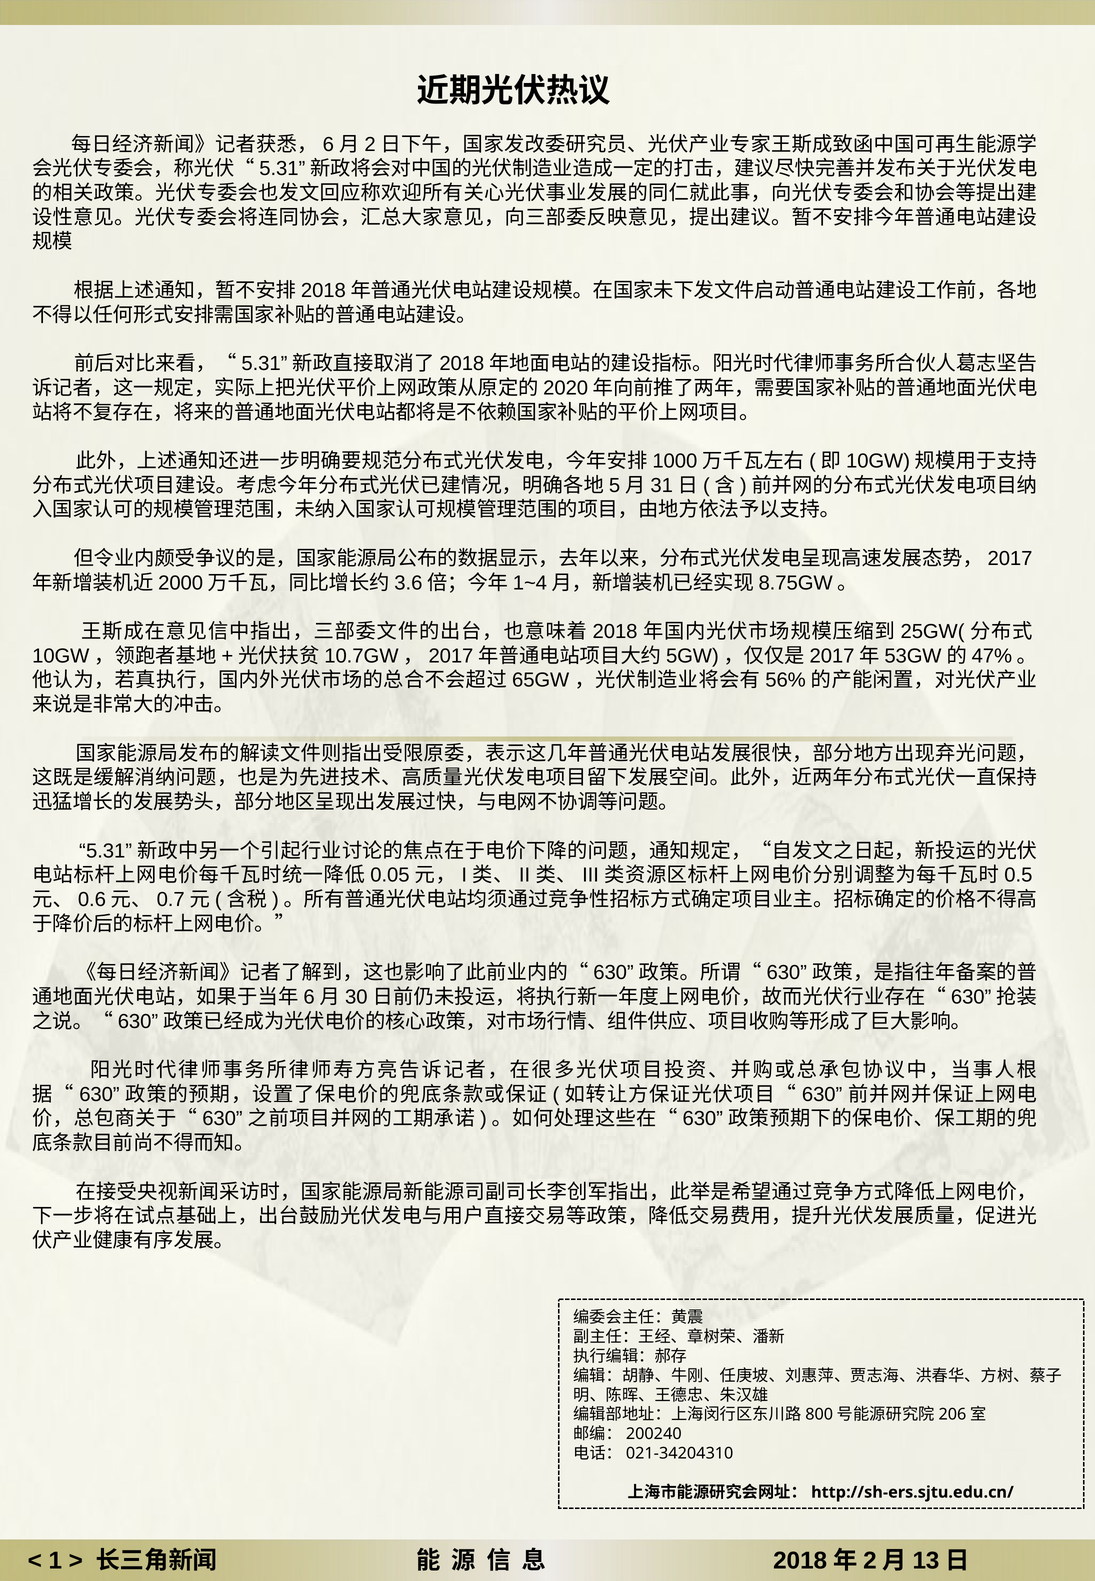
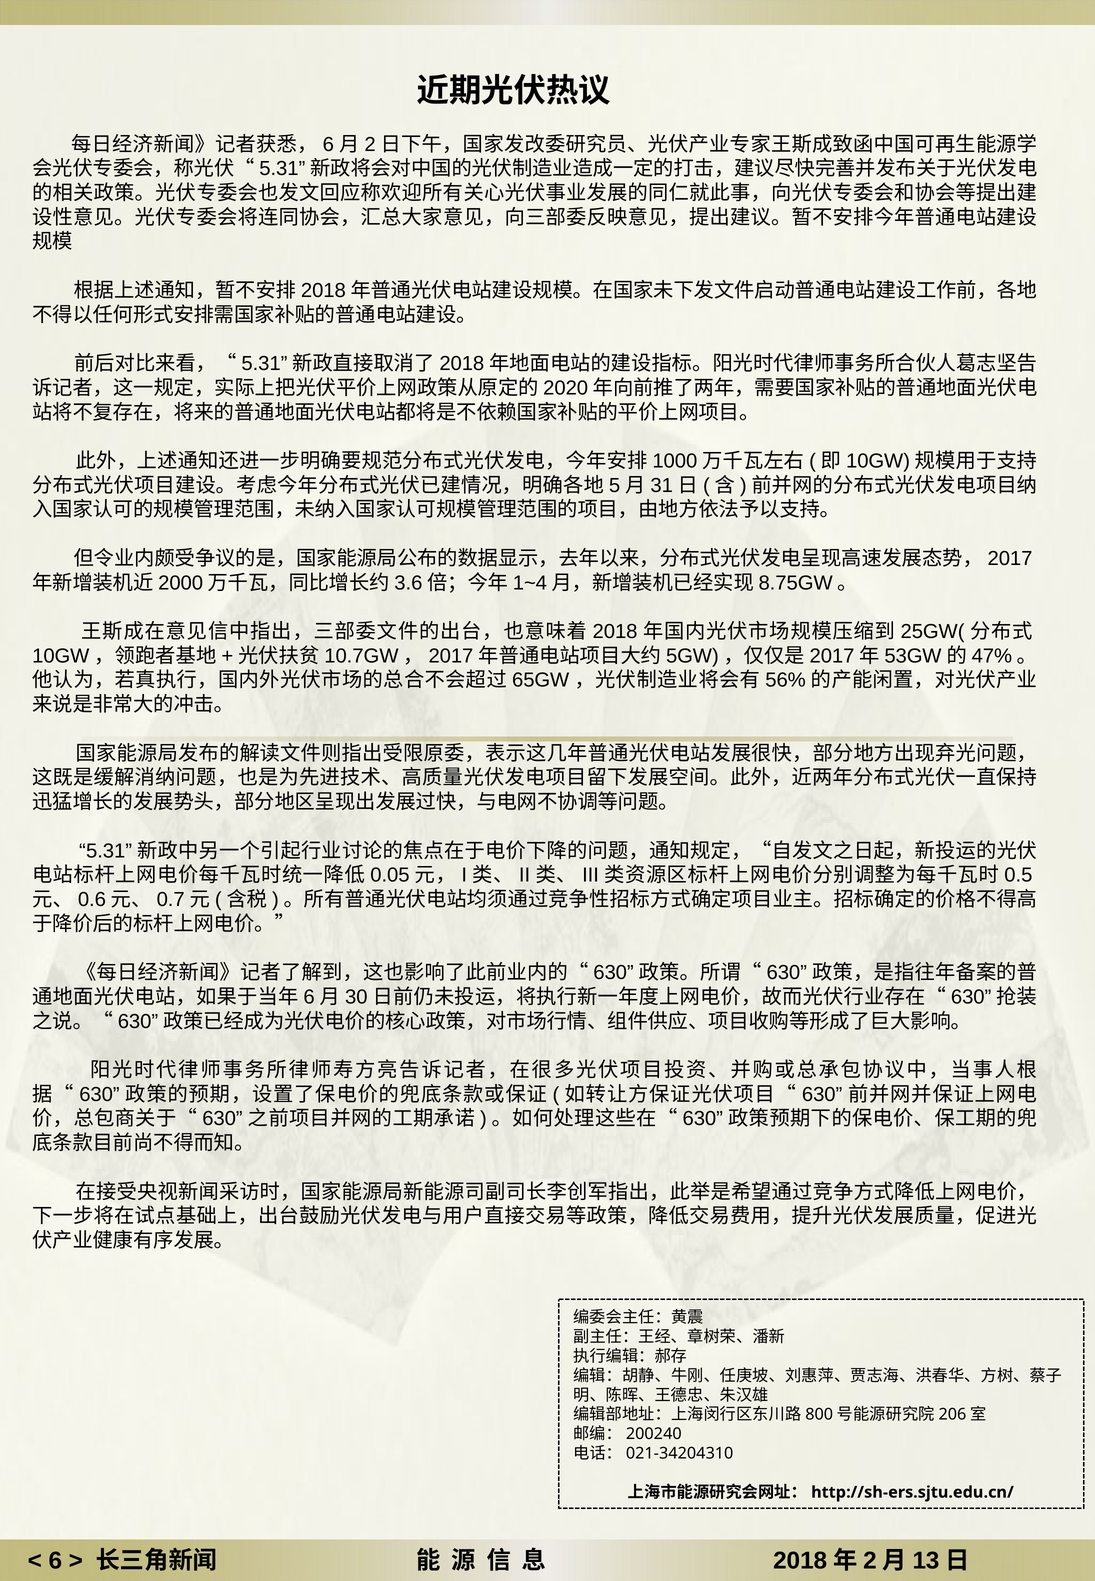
1: 1 -> 6 (55, 1561)
